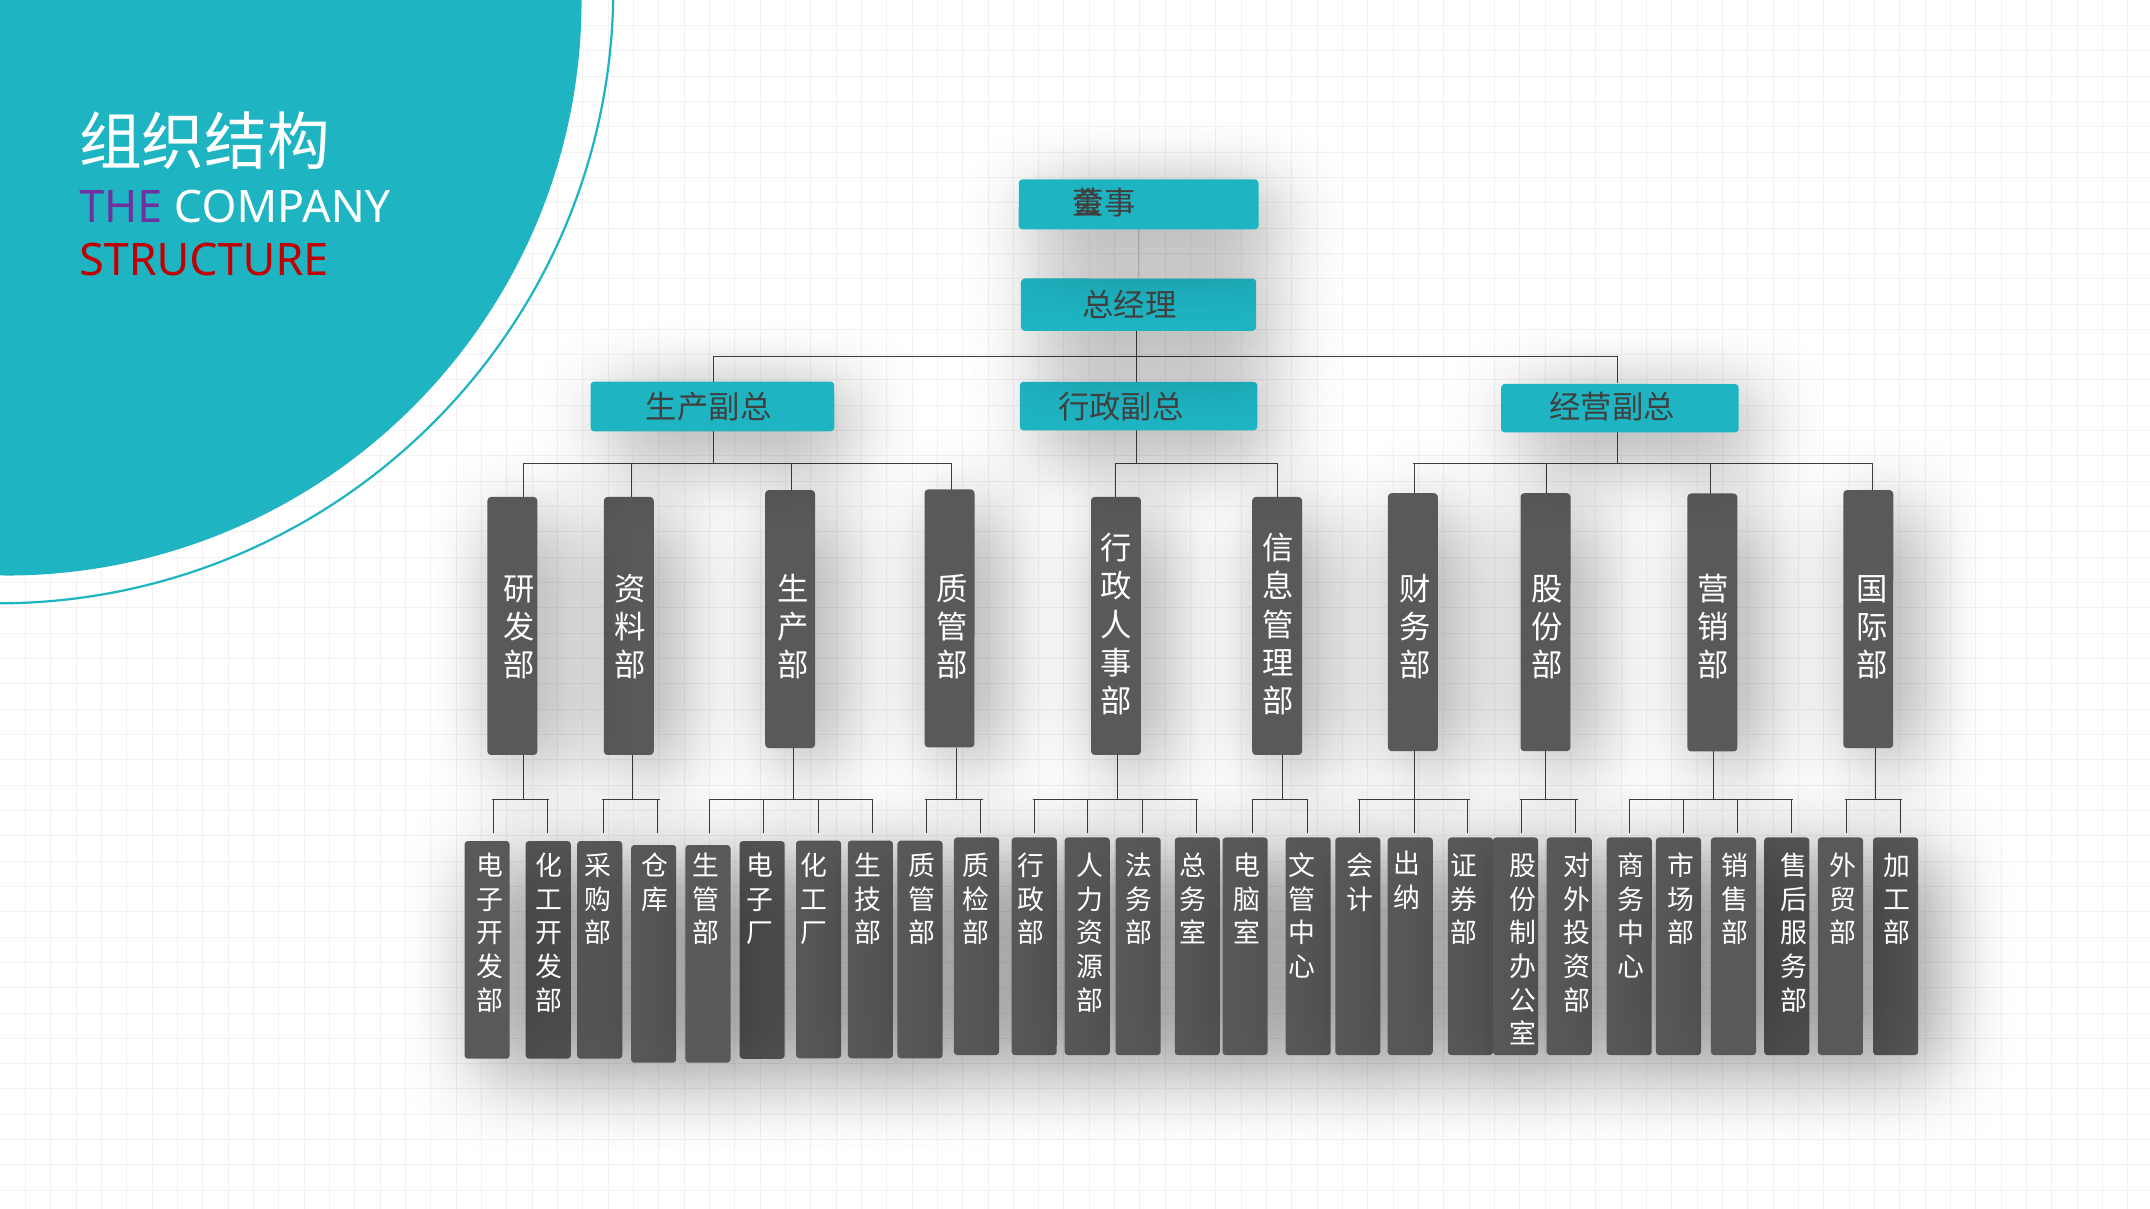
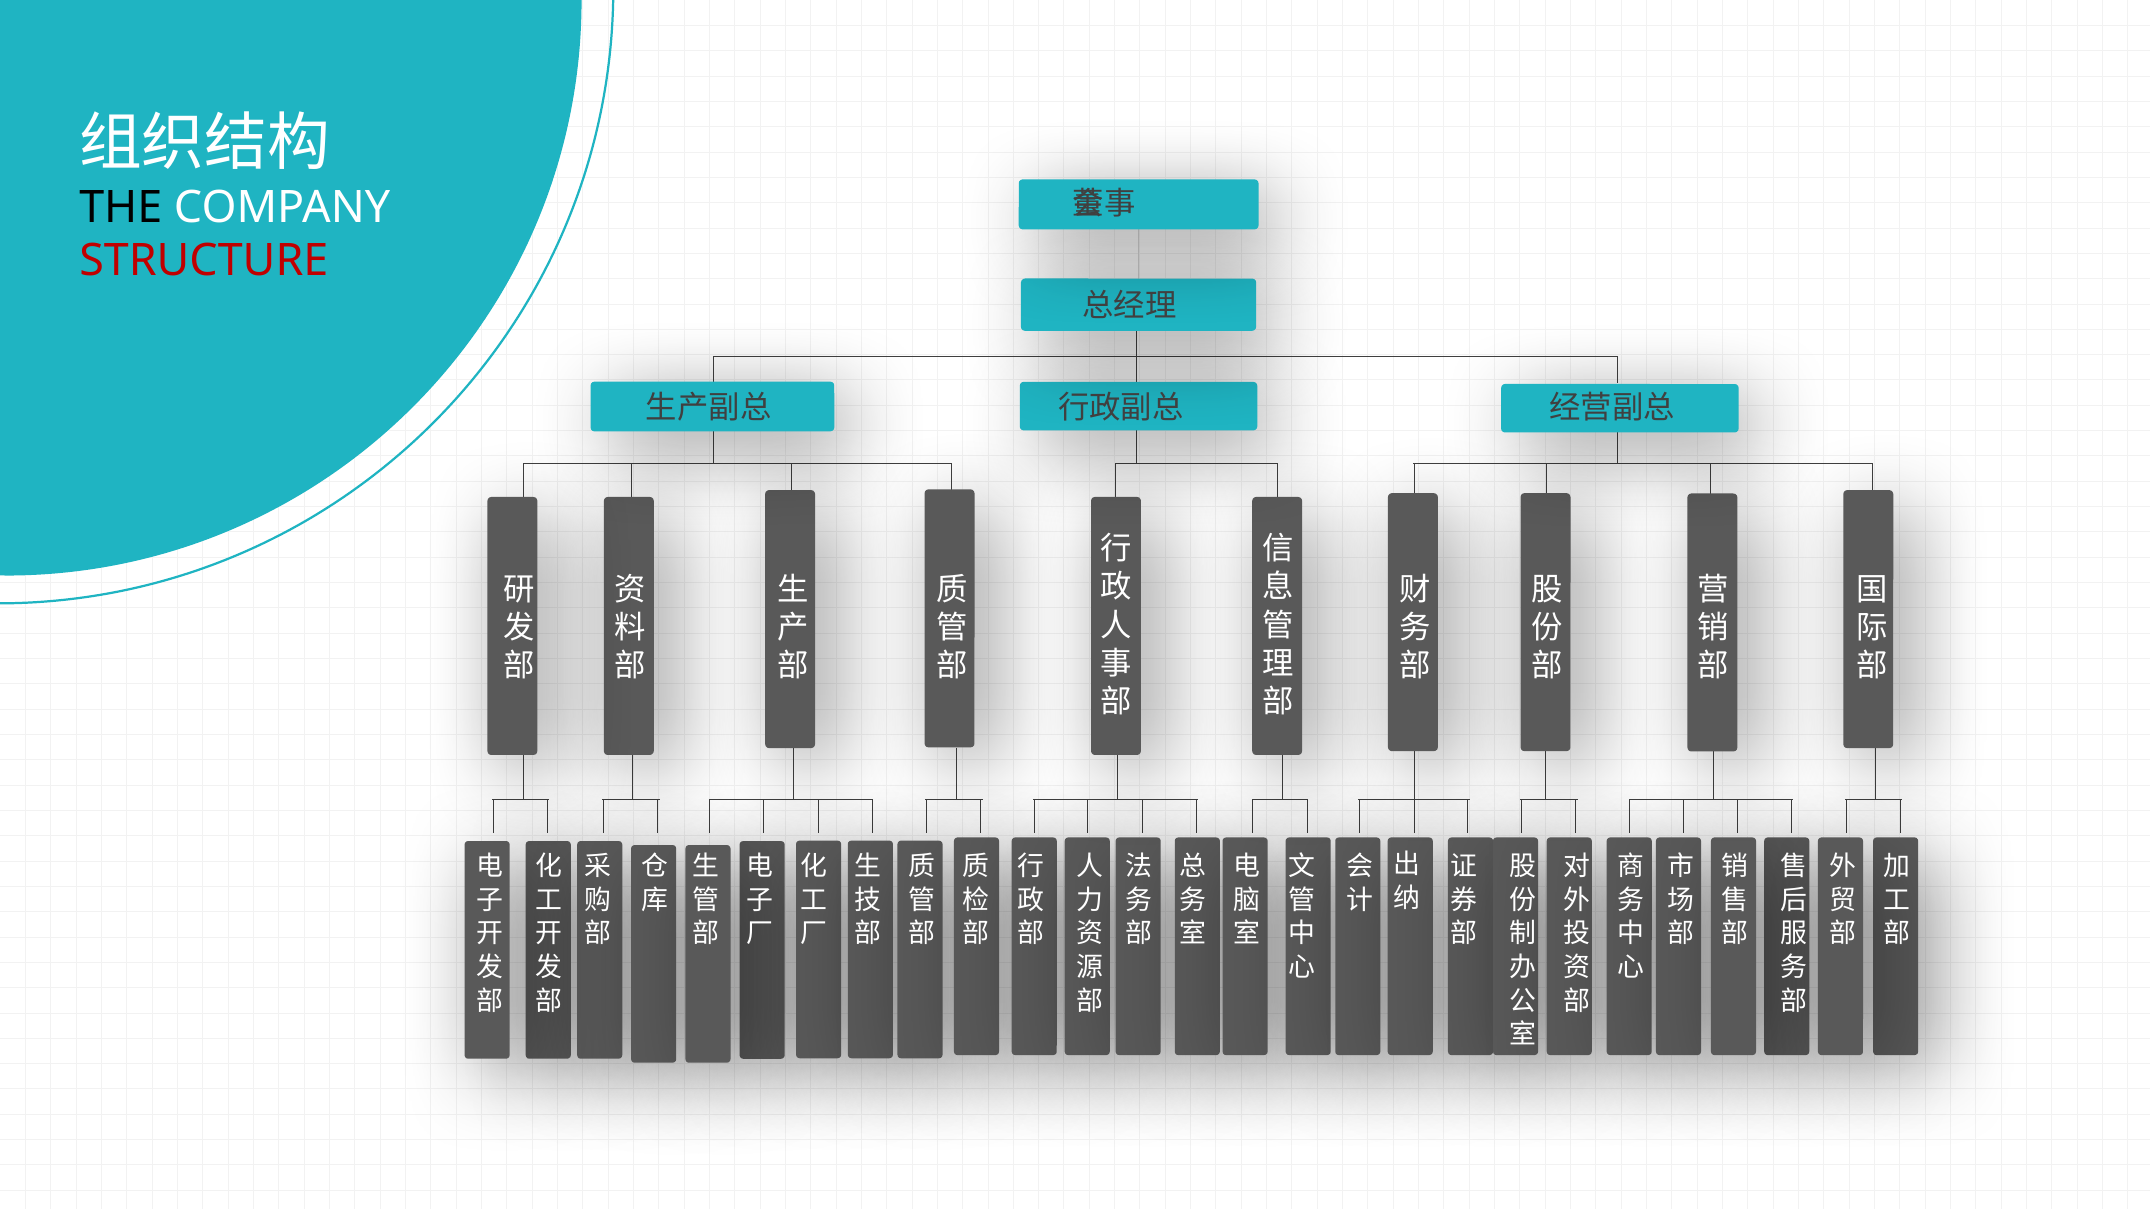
THE colour: purple -> black (121, 207)
